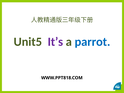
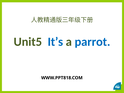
It’s colour: purple -> blue (55, 42)
